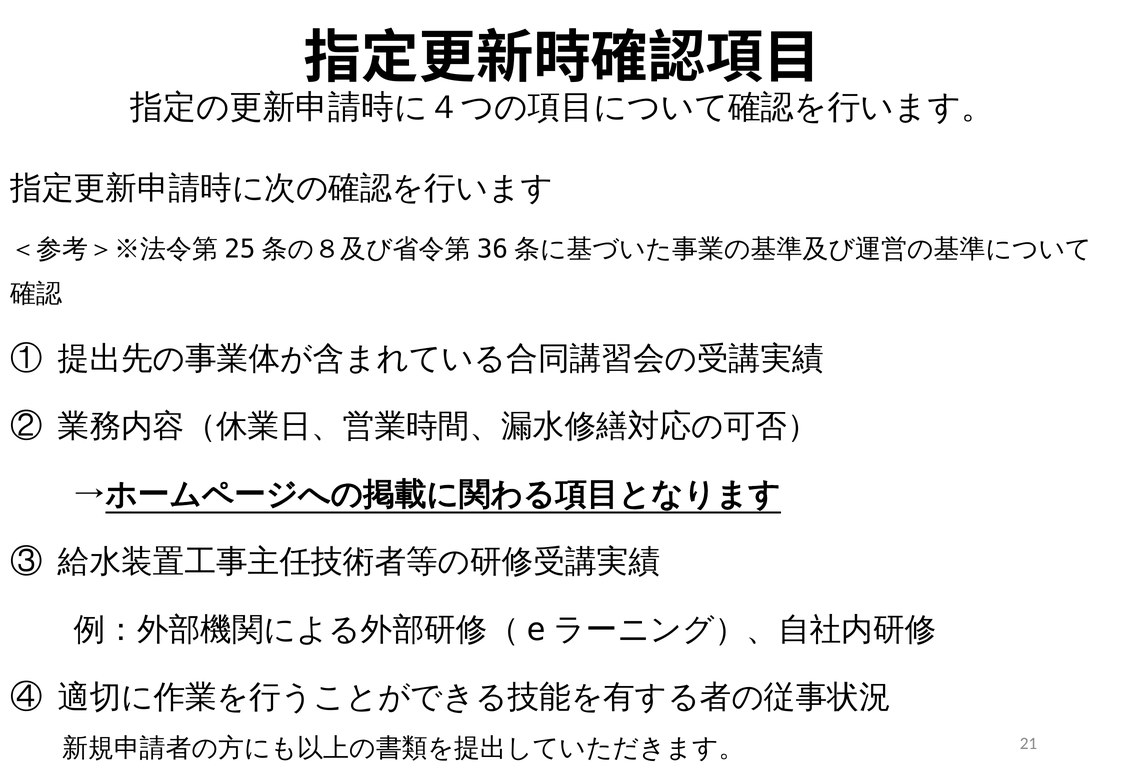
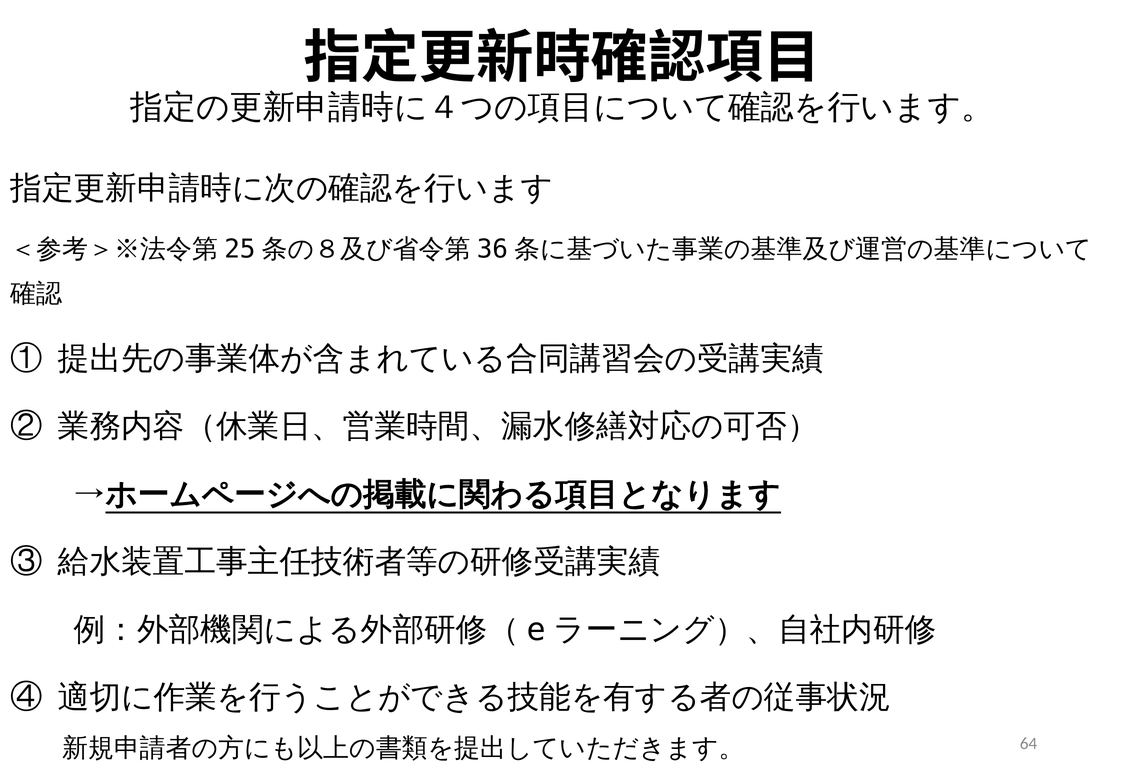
21: 21 -> 64 (1028, 744)
